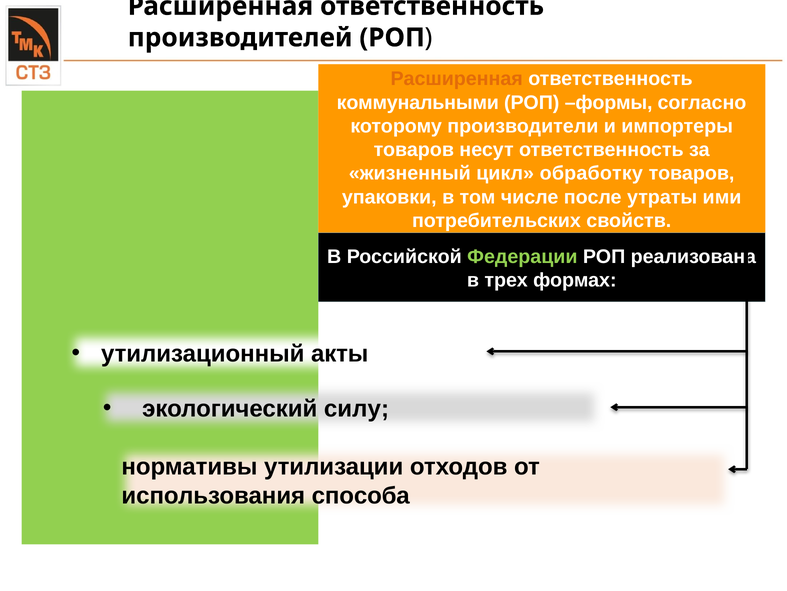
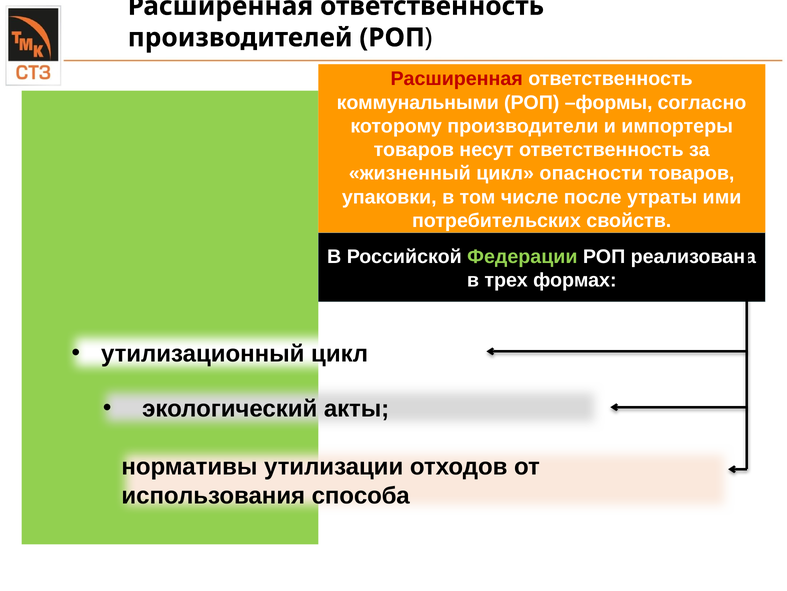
Расширенная colour: orange -> red (457, 79)
обработку: обработку -> опасности (591, 173)
утилизационный акты: акты -> цикл (340, 353)
силу: силу -> акты (357, 408)
